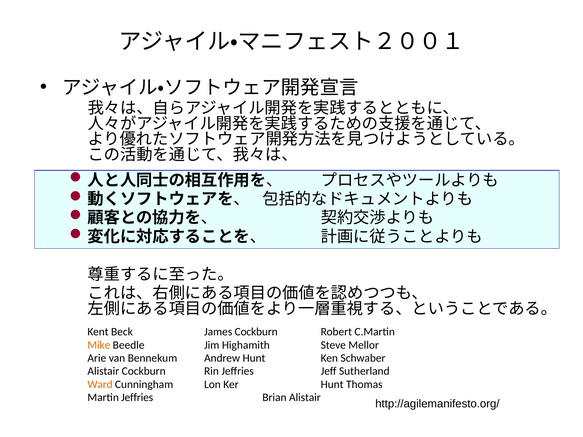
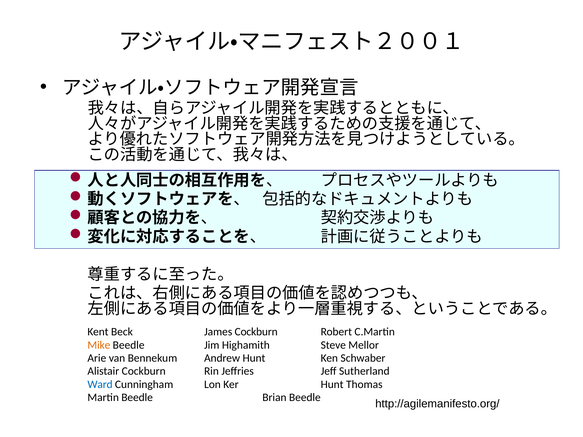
Ward colour: orange -> blue (100, 385)
Martin Jeffries: Jeffries -> Beedle (137, 398)
Brian Alistair: Alistair -> Beedle (305, 398)
